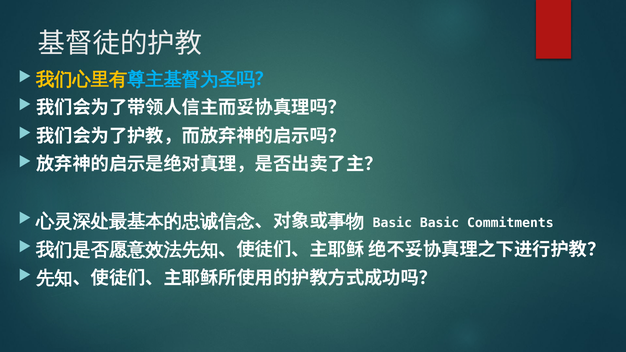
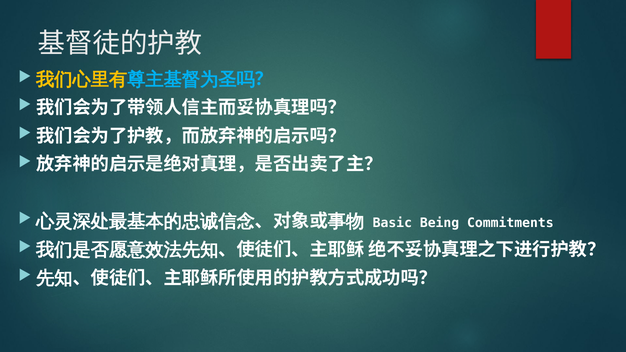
Basic Basic: Basic -> Being (440, 223)
